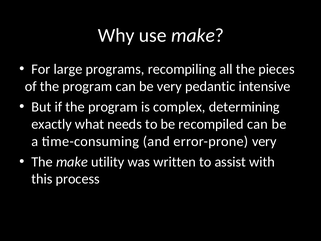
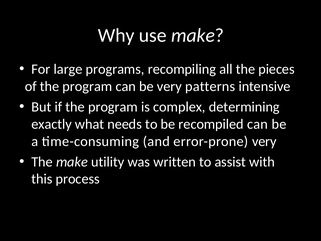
pedantic: pedantic -> patterns (210, 86)
